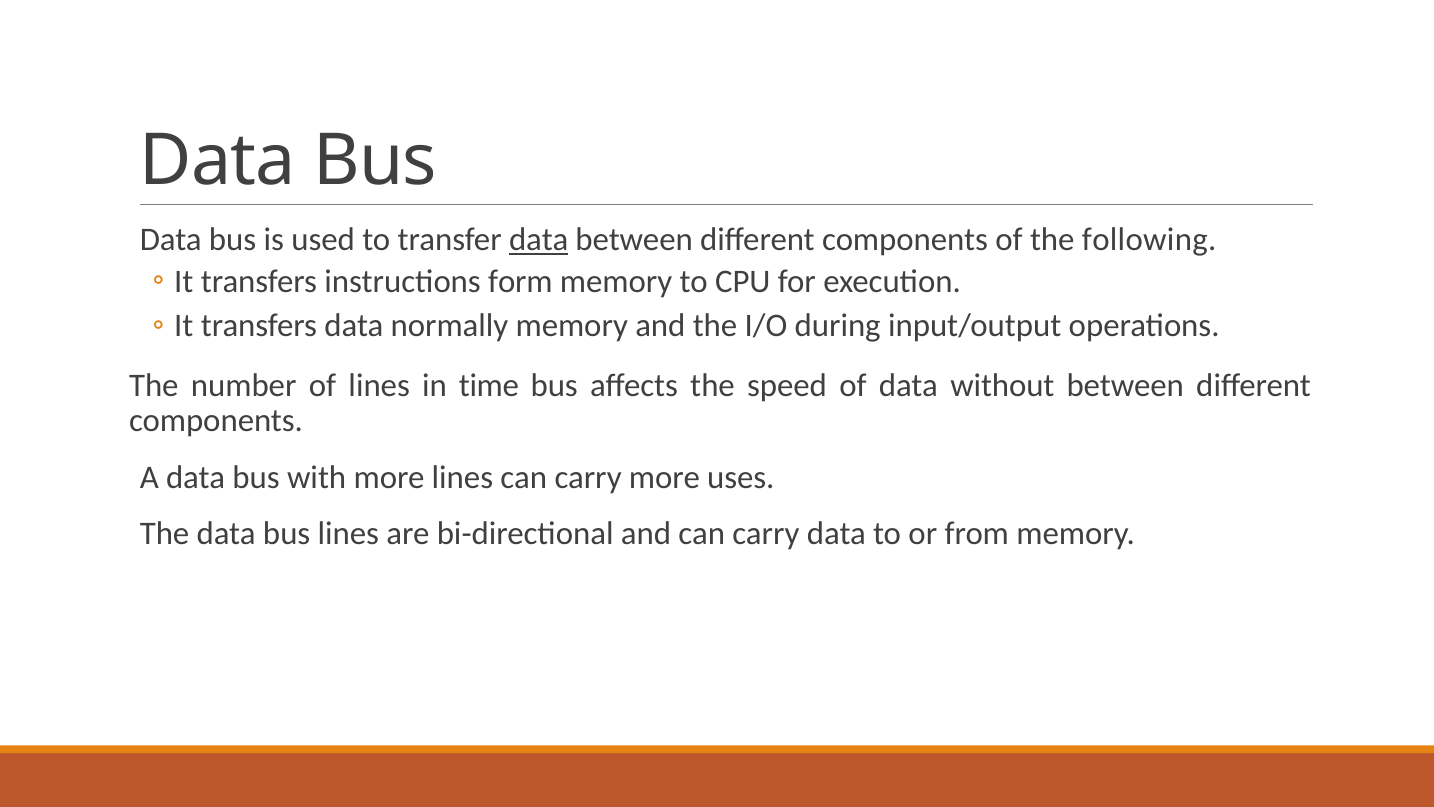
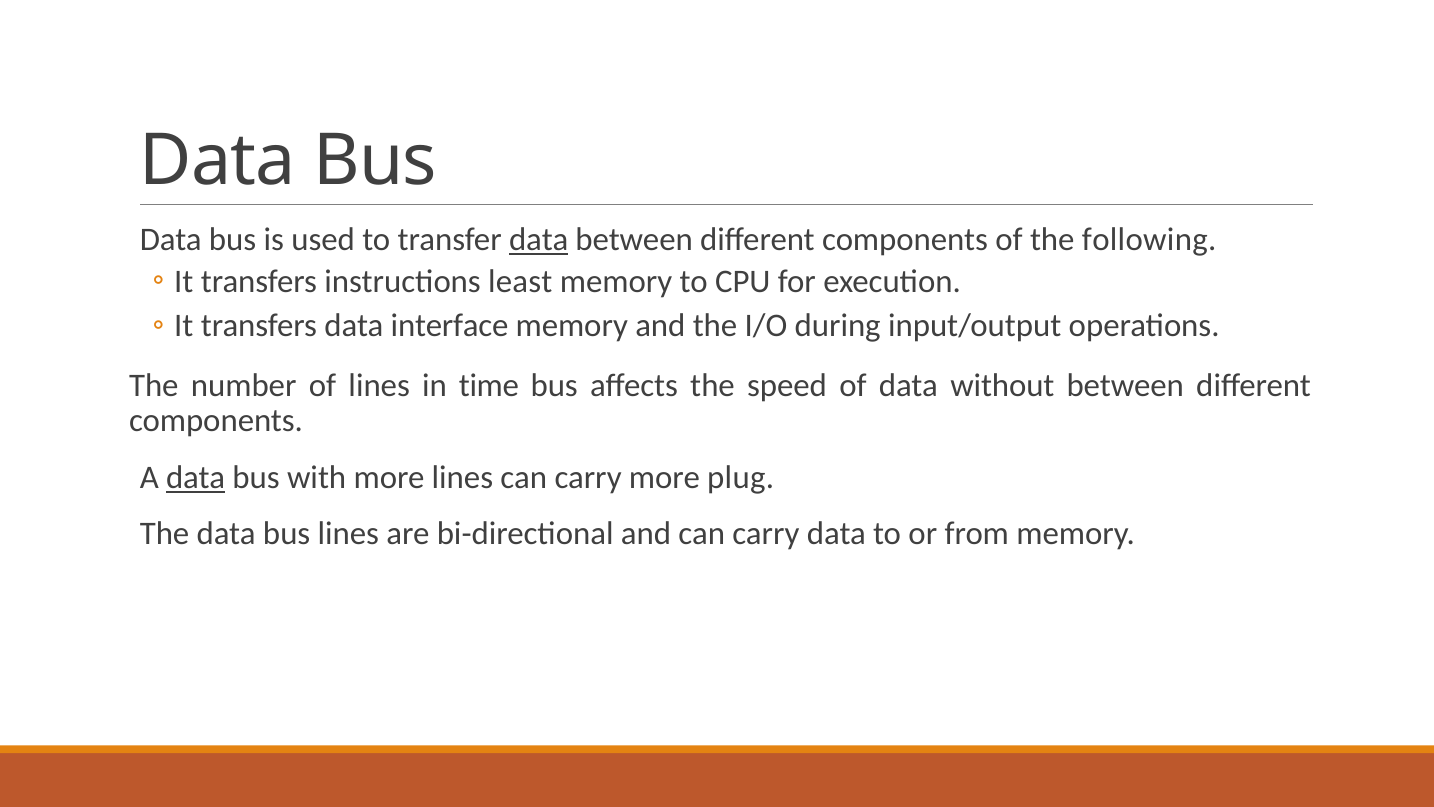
form: form -> least (520, 281)
normally: normally -> interface (450, 326)
data underline: none -> present (196, 477)
uses: uses -> plug (741, 477)
